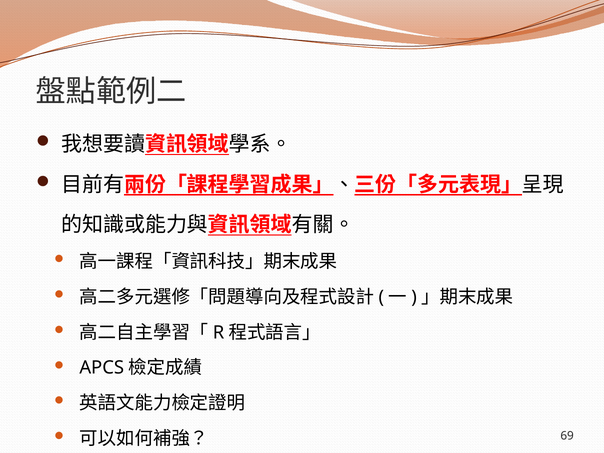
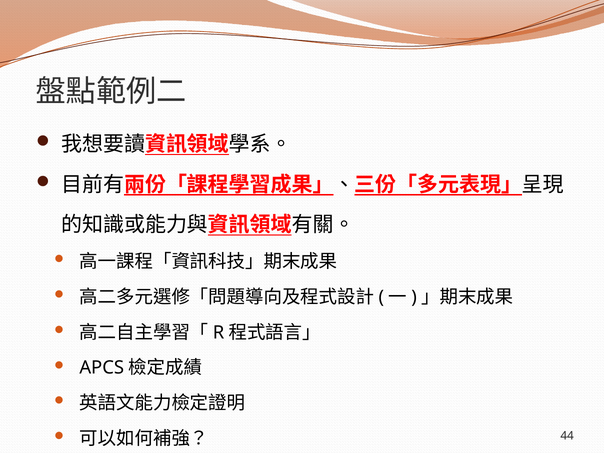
69: 69 -> 44 (567, 436)
